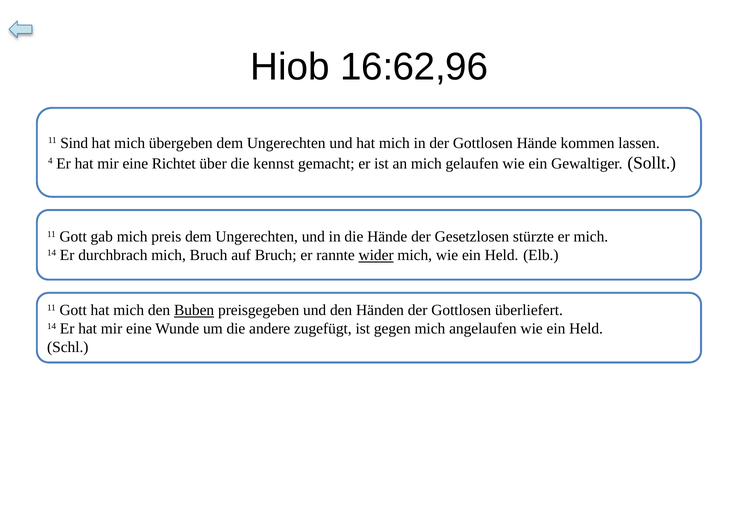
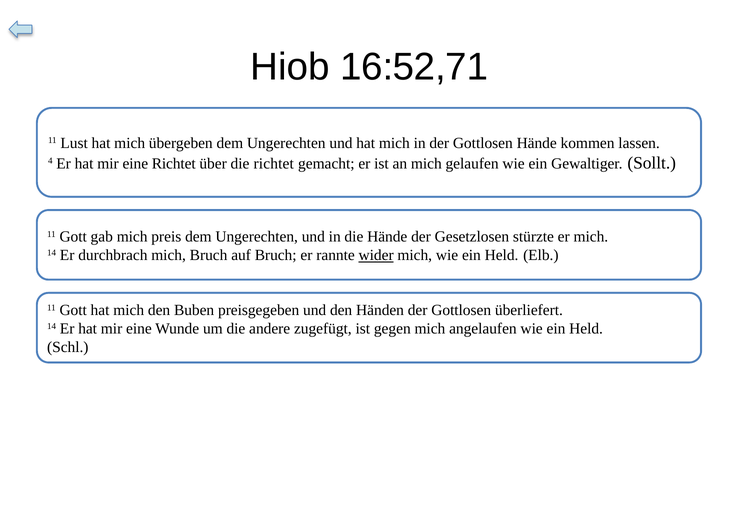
16:62,96: 16:62,96 -> 16:52,71 (414, 67)
Sind: Sind -> Lust (74, 143)
die kennst: kennst -> richtet (274, 163)
Buben underline: present -> none (194, 310)
